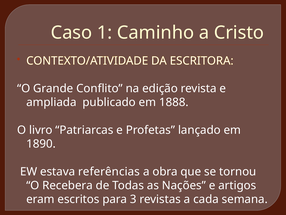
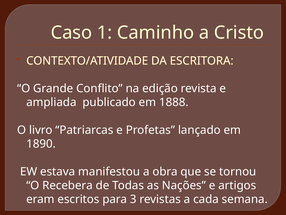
referências: referências -> manifestou (109, 171)
